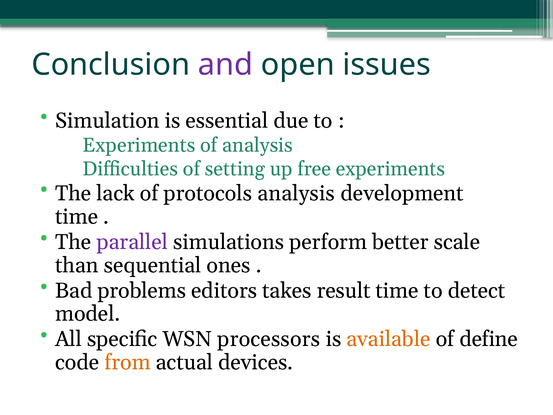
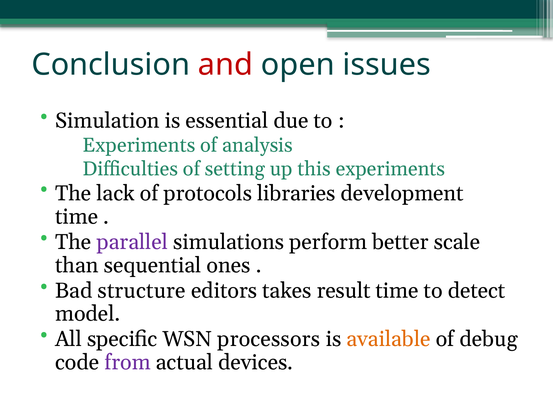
and colour: purple -> red (226, 65)
free: free -> this (314, 169)
protocols analysis: analysis -> libraries (296, 193)
problems: problems -> structure (142, 290)
define: define -> debug (489, 339)
from colour: orange -> purple (128, 362)
